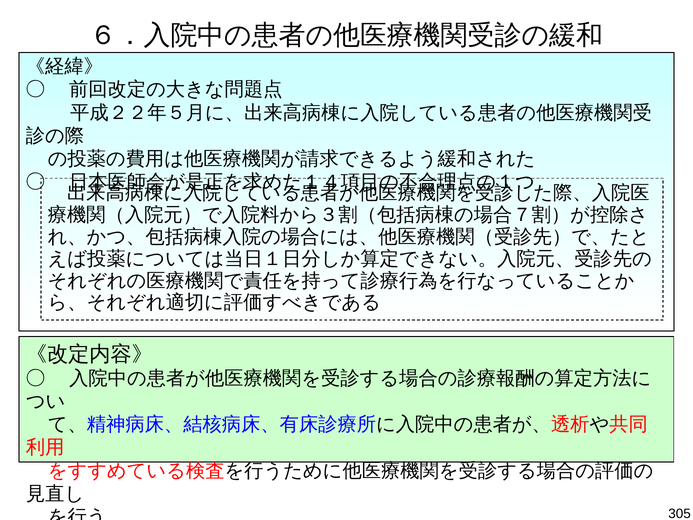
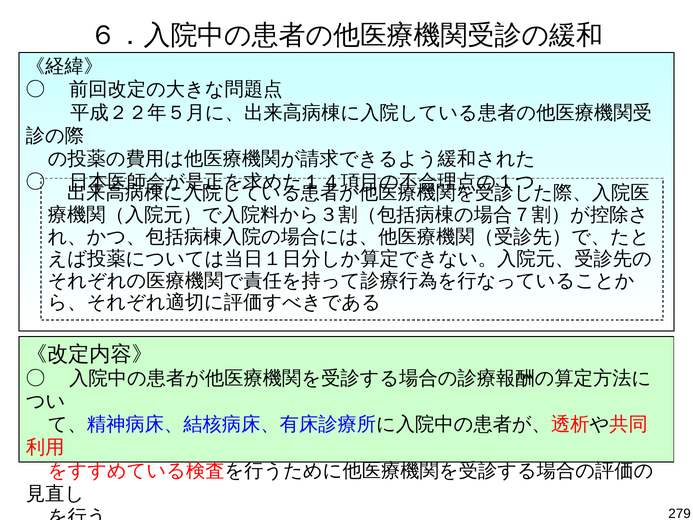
305: 305 -> 279 (680, 513)
